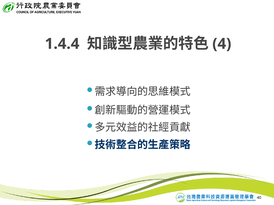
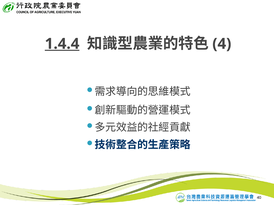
1.4.4 underline: none -> present (62, 44)
